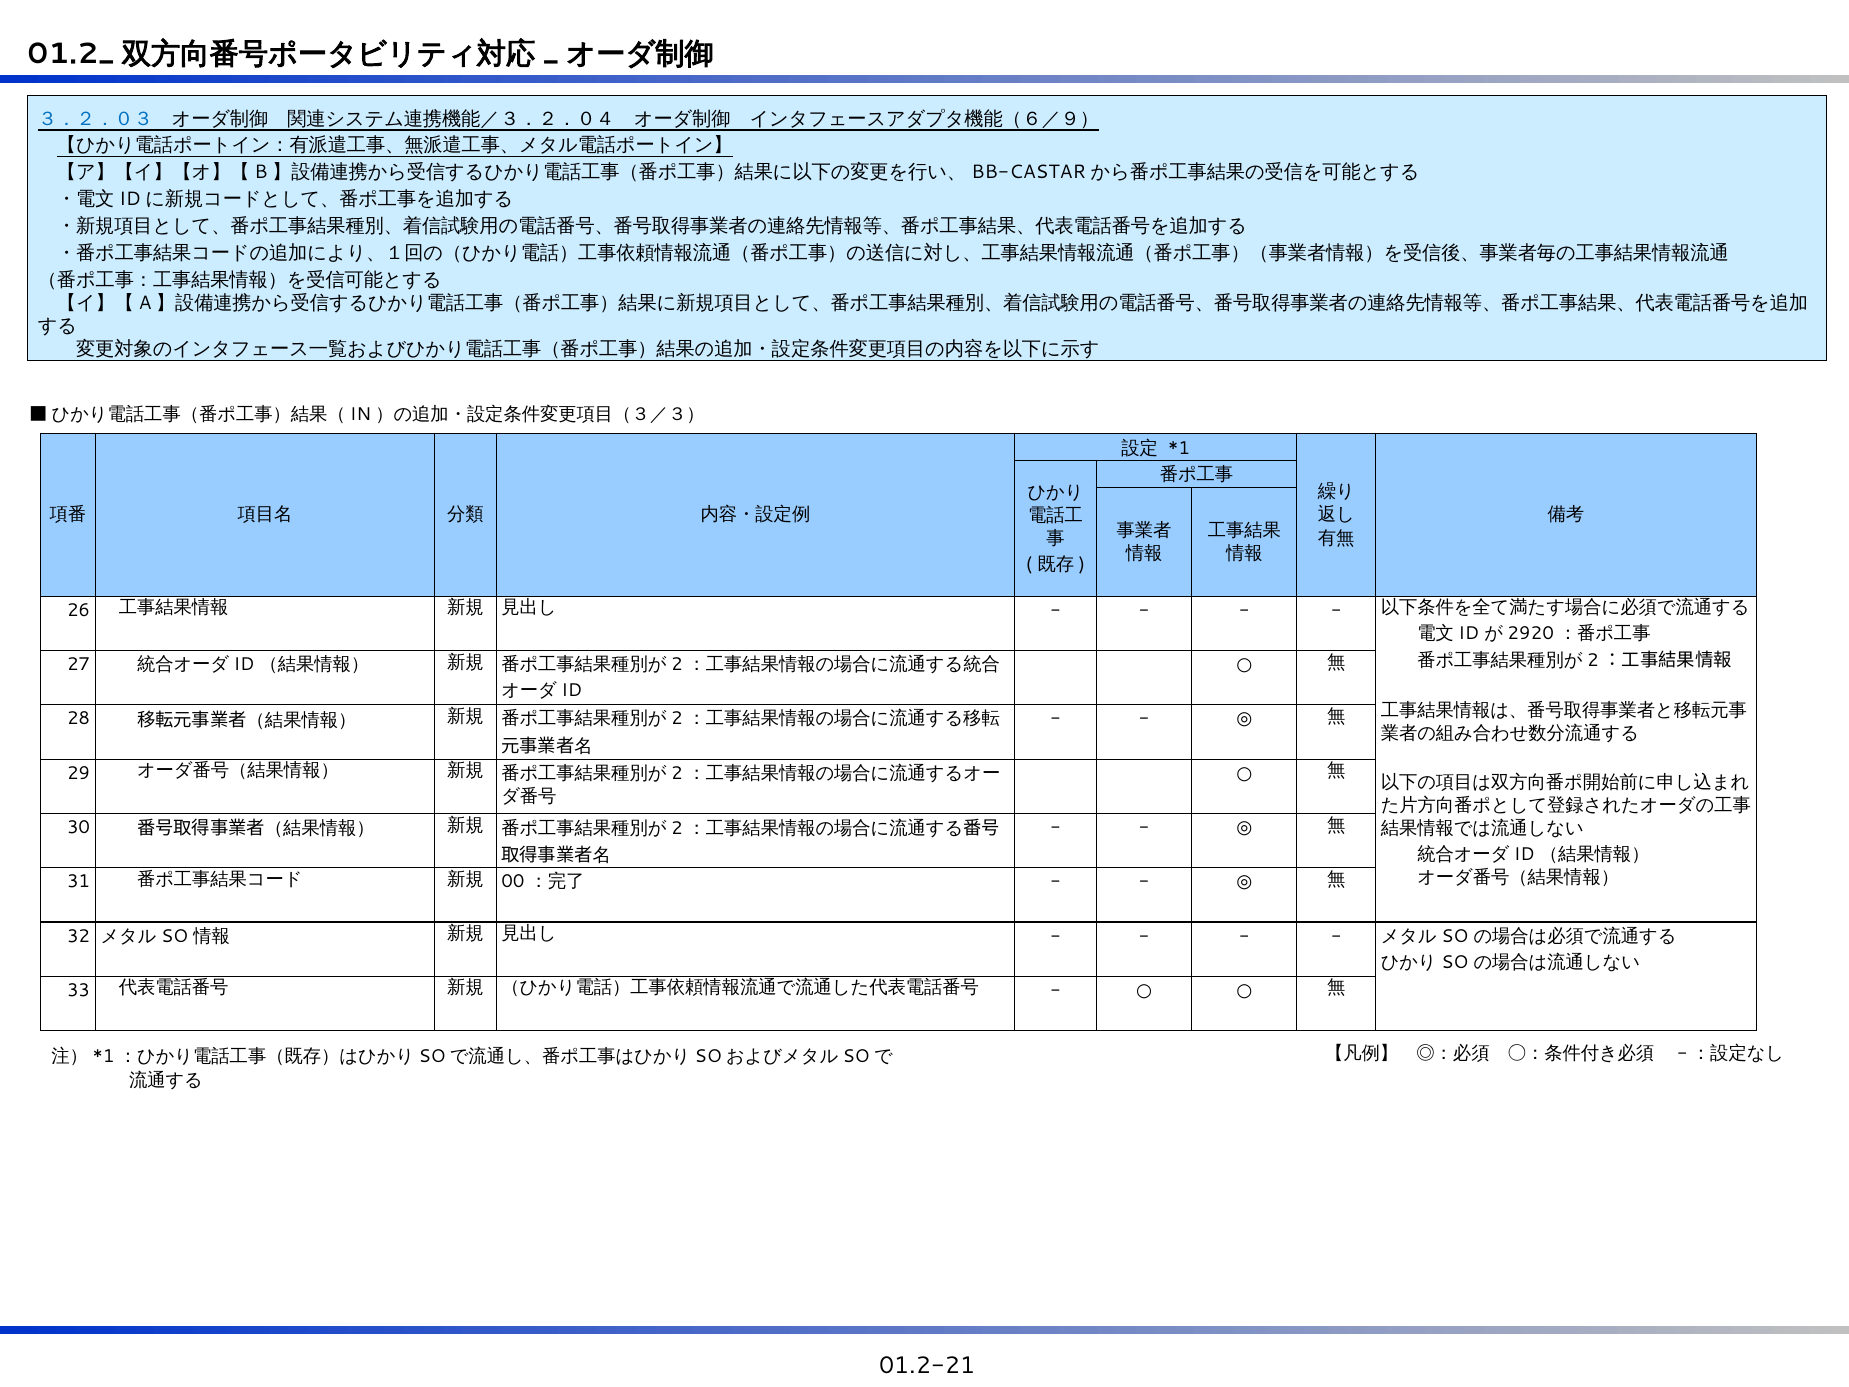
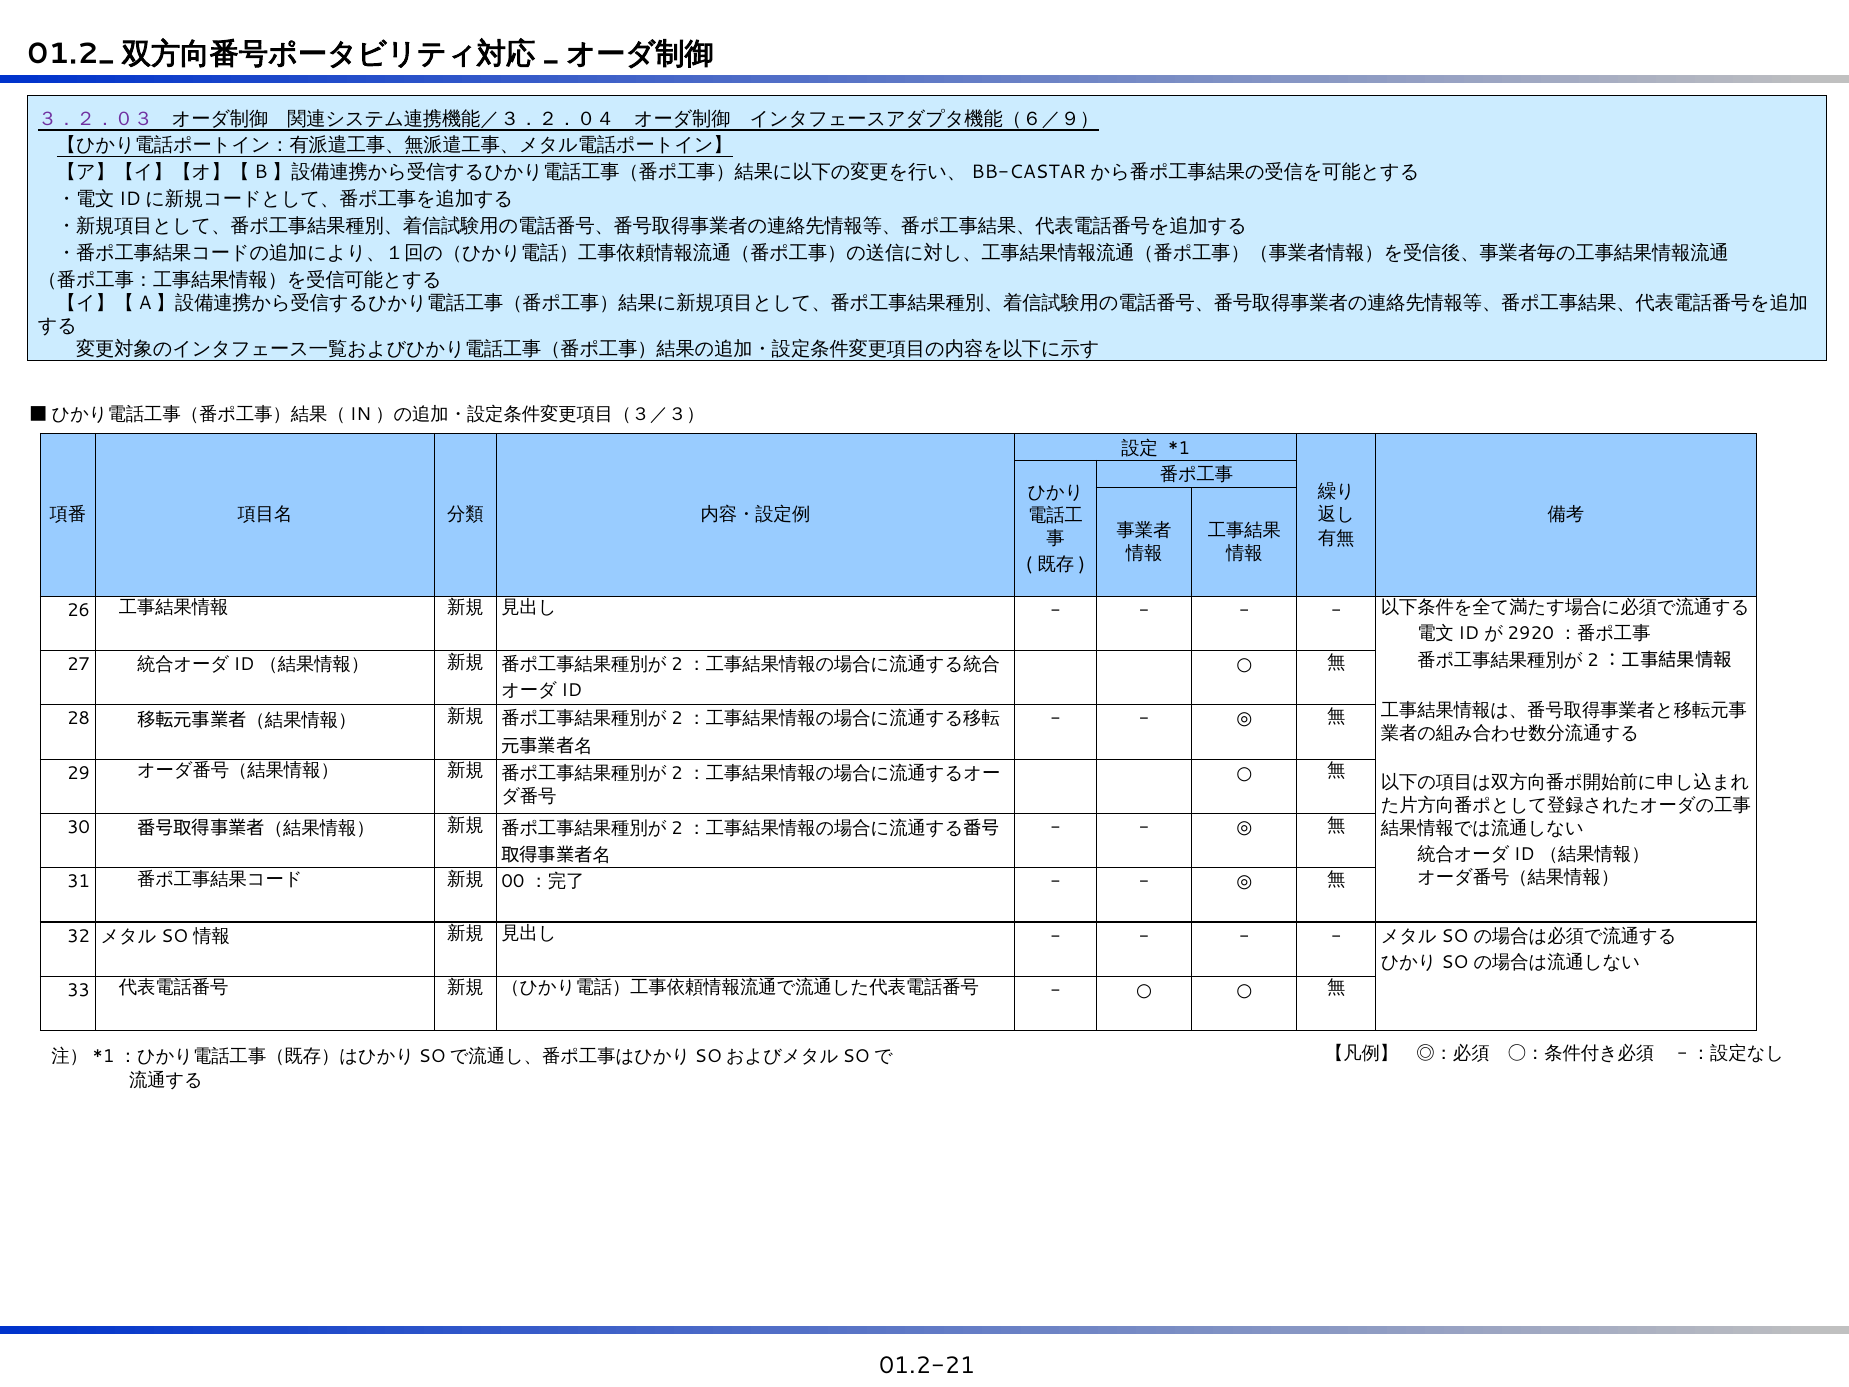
３．２．０３ colour: blue -> purple (95, 119)
